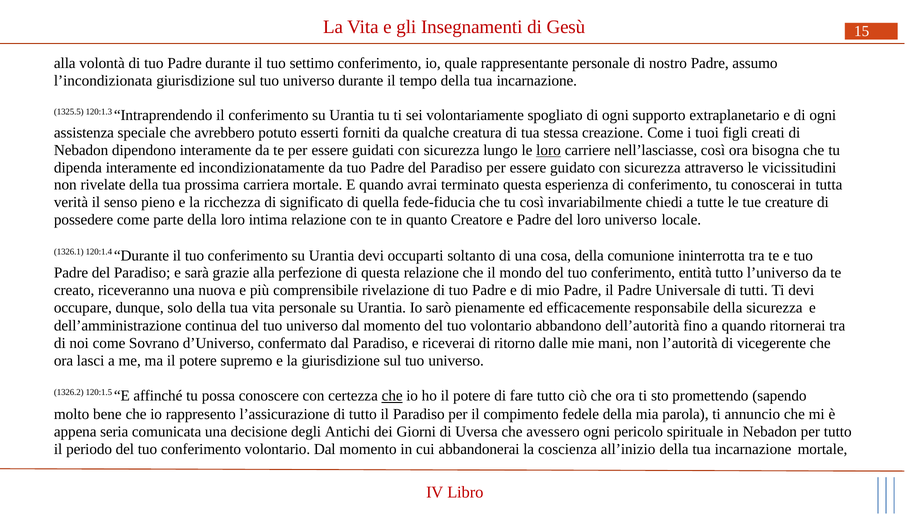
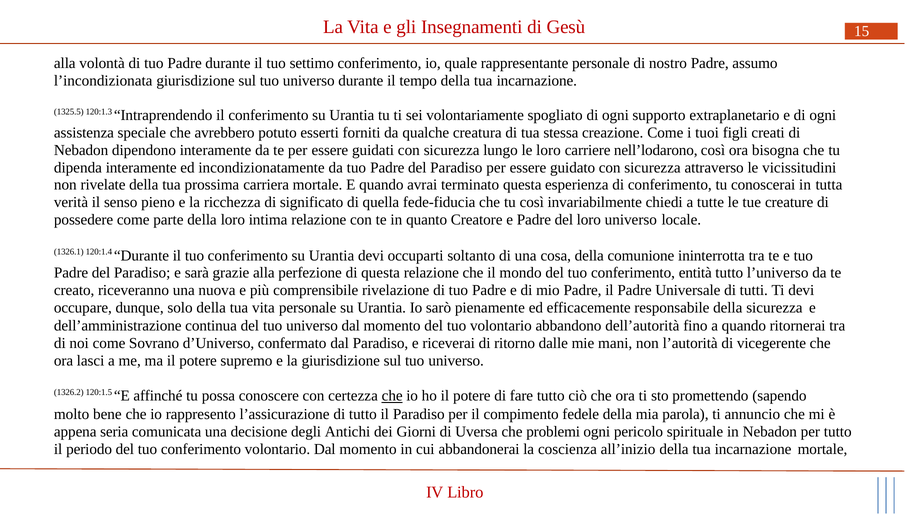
loro underline: present -> none (548, 150)
nell’lasciasse: nell’lasciasse -> nell’lodarono (656, 150)
avessero: avessero -> problemi (553, 431)
